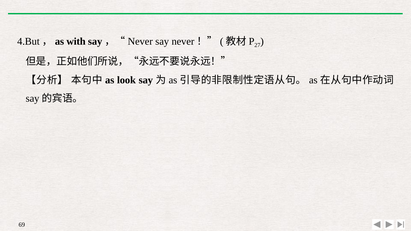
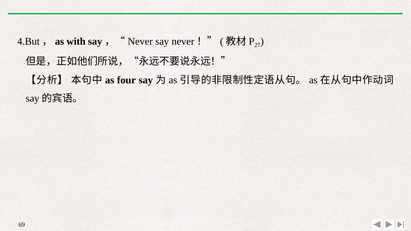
look: look -> four (126, 80)
